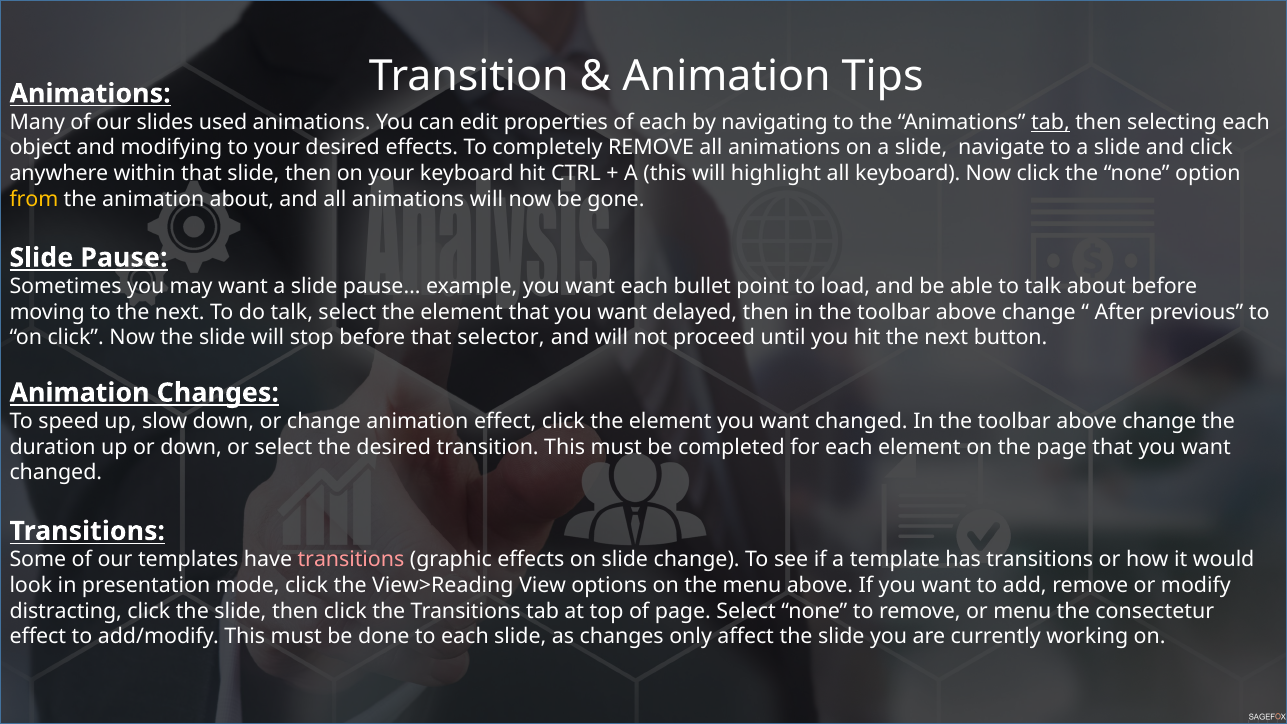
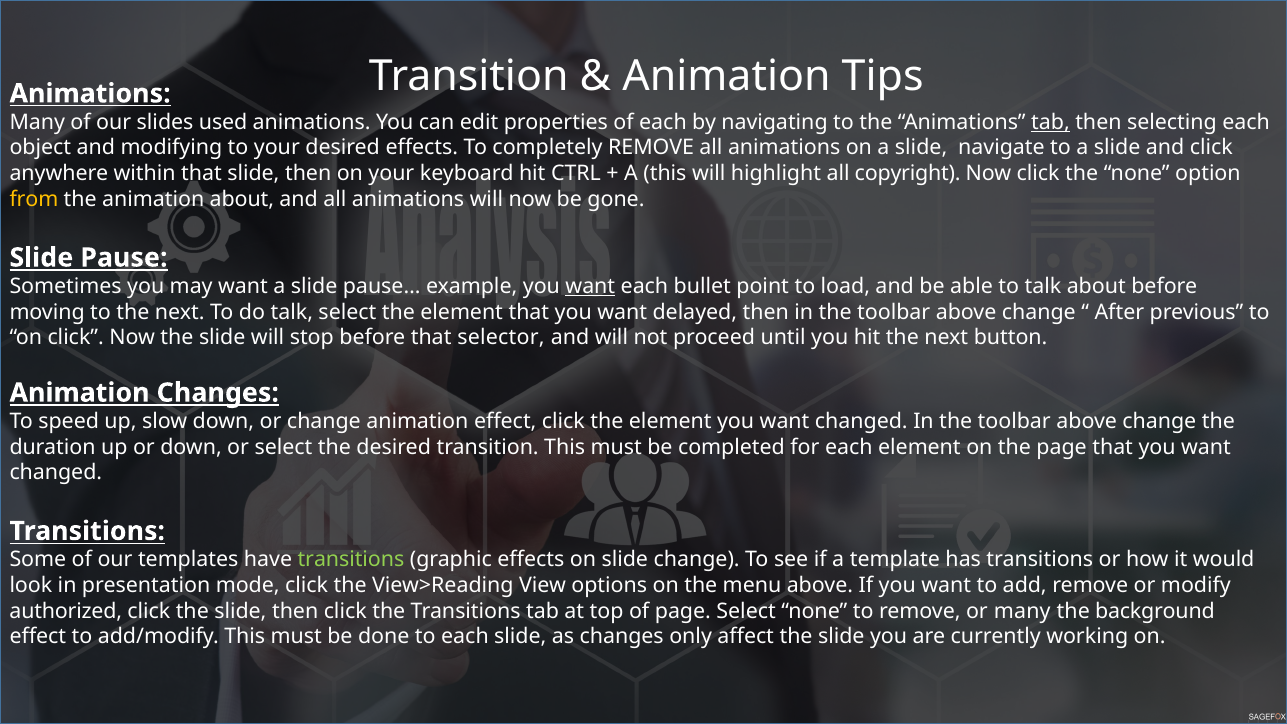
all keyboard: keyboard -> copyright (908, 174)
want underline: none -> present (590, 286)
transitions colour: pink -> light green (351, 560)
distracting: distracting -> authorized (66, 611)
or menu: menu -> many (1022, 611)
consectetur: consectetur -> background (1155, 611)
